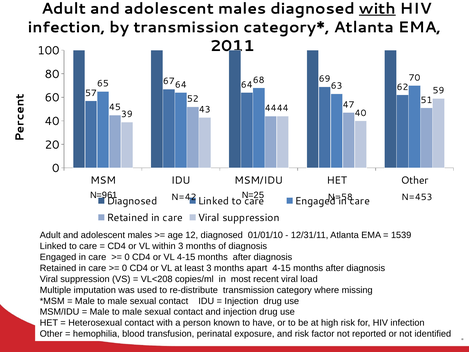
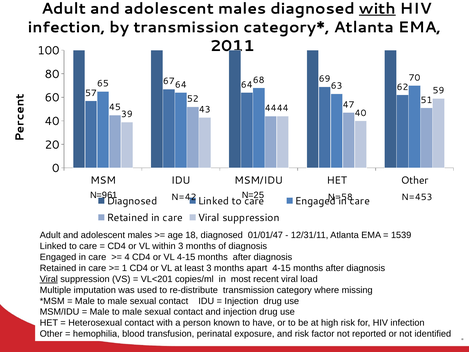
12: 12 -> 18 (192, 235)
01/01/10: 01/01/10 -> 01/01/47 (265, 235)
0: 0 -> 4 (127, 257)
0: 0 -> 1 (125, 268)
Viral underline: none -> present (49, 279)
VL<208: VL<208 -> VL<201 (157, 279)
